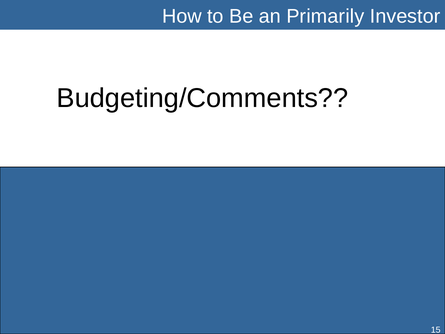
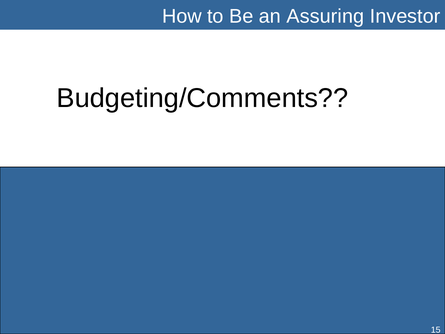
Primarily: Primarily -> Assuring (325, 16)
